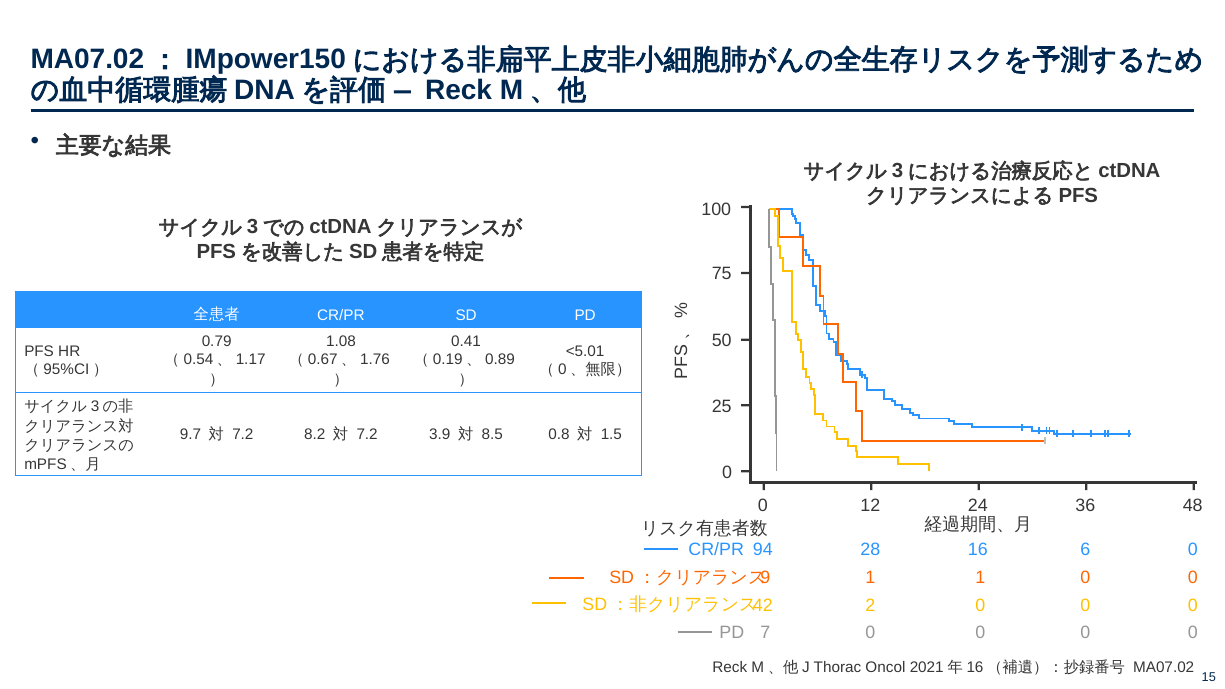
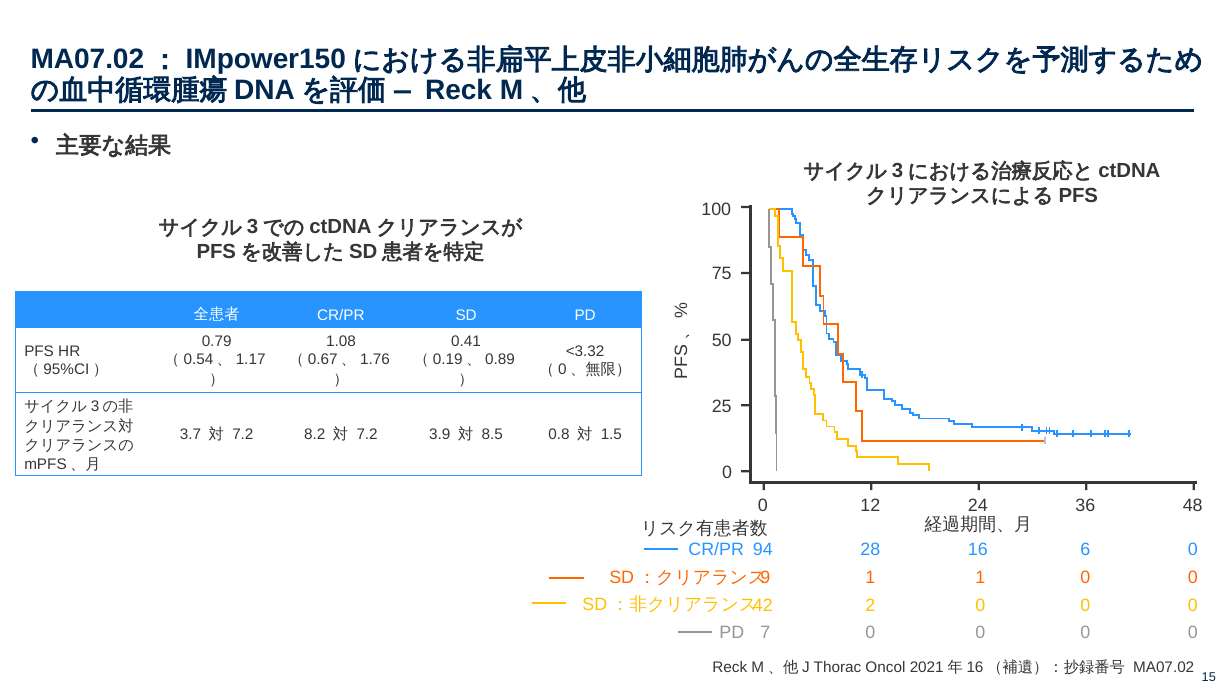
<5.01: <5.01 -> <3.32 (585, 351)
9.7: 9.7 -> 3.7 (190, 434)
